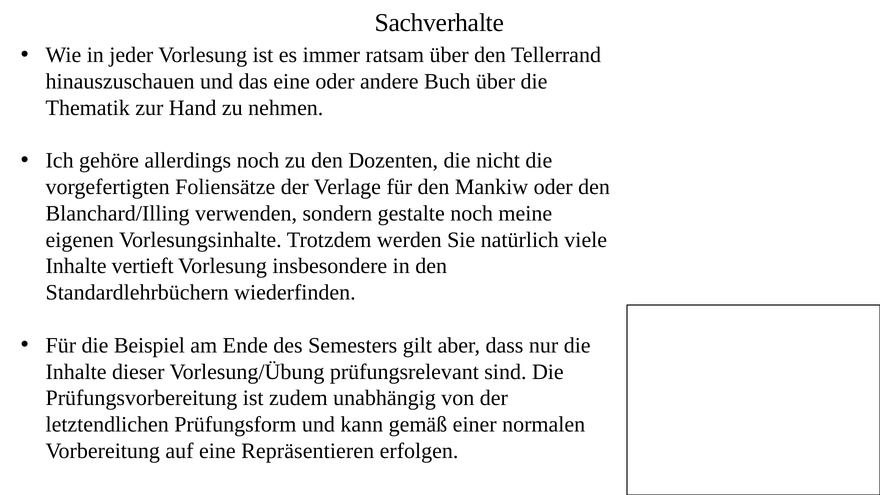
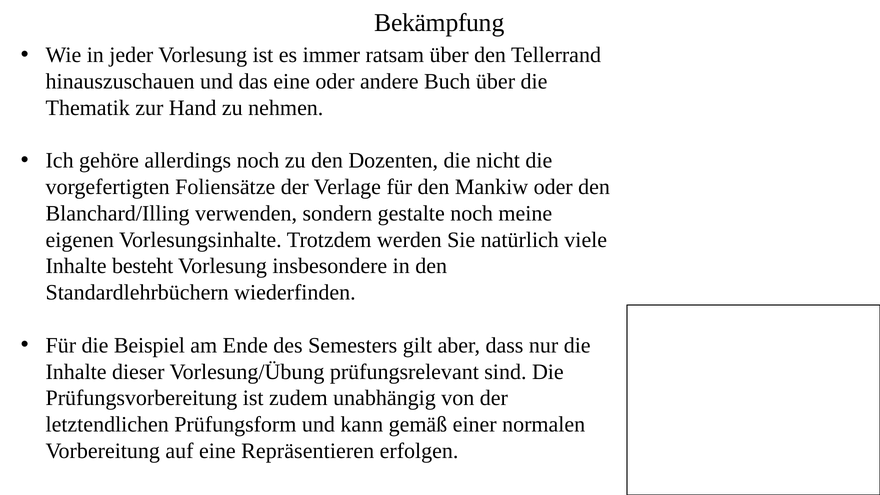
Sachverhalte: Sachverhalte -> Bekämpfung (439, 23)
vertieft: vertieft -> besteht (143, 266)
